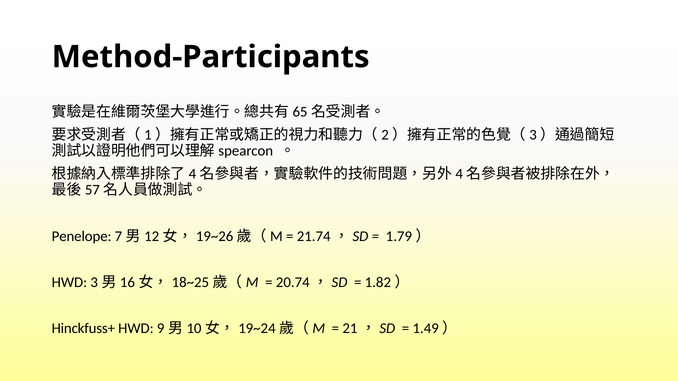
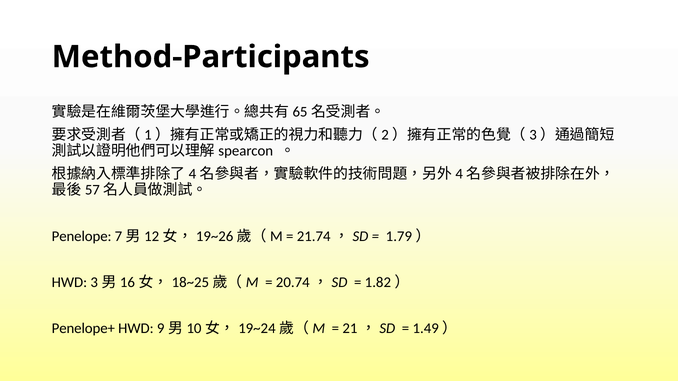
Hinckfuss+: Hinckfuss+ -> Penelope+ (83, 329)
